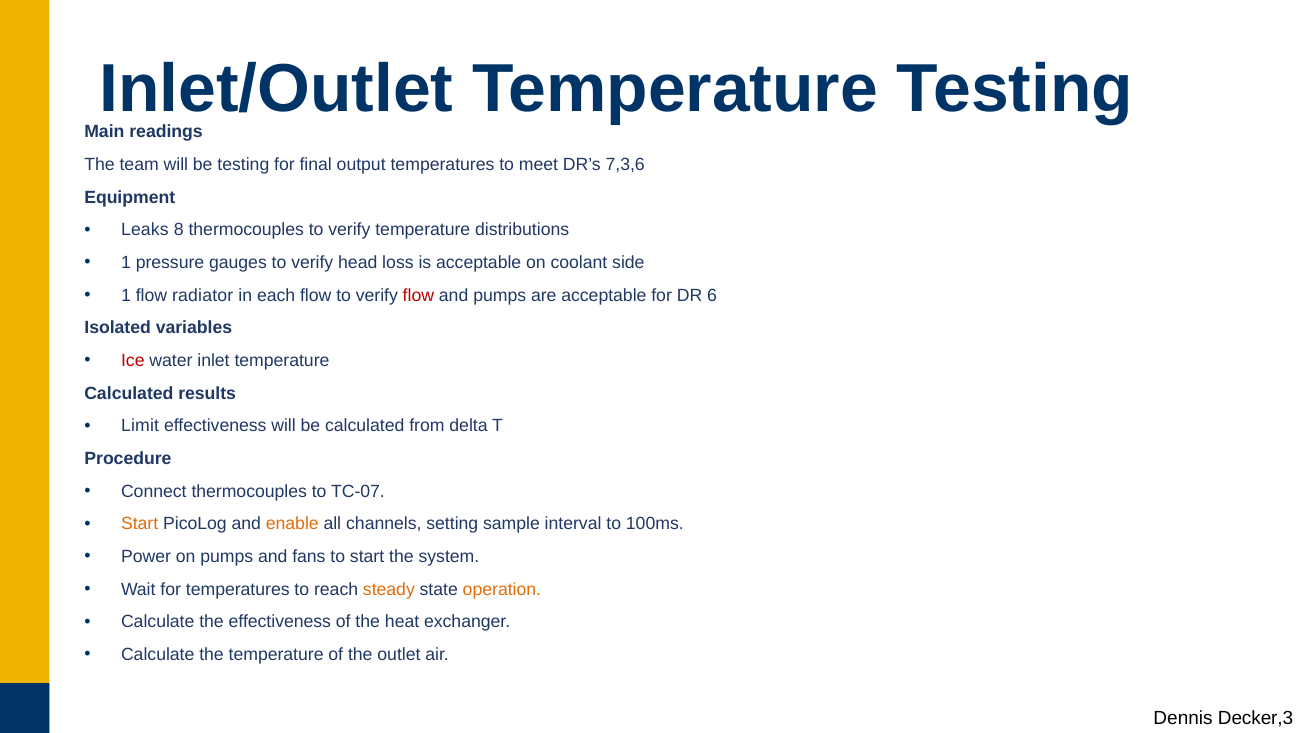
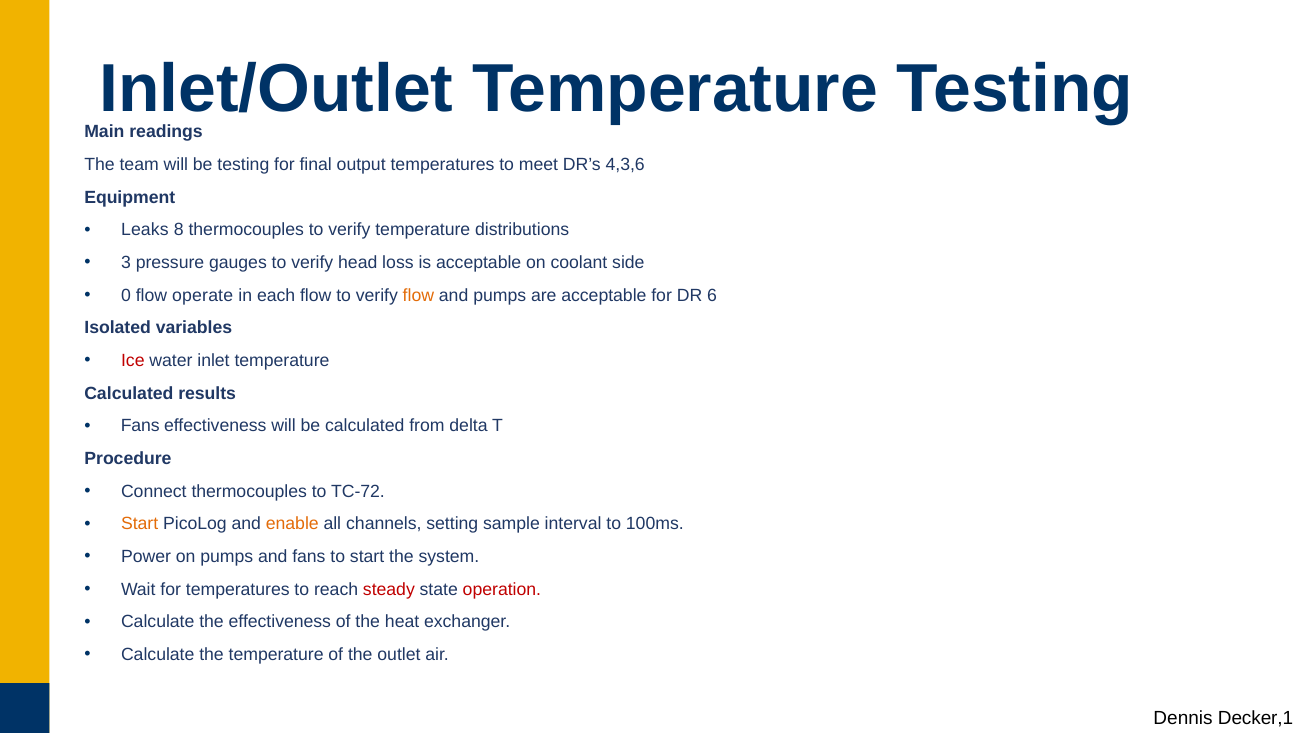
7,3,6: 7,3,6 -> 4,3,6 (625, 165)
1: 1 -> 3 (126, 263)
1: 1 -> 0 (126, 295)
radiator: radiator -> operate (203, 295)
flow colour: red -> orange (418, 295)
Limit: Limit -> Fans (140, 426)
TC-07: TC-07 -> TC-72 (358, 491)
steady colour: orange -> red (389, 589)
operation colour: orange -> red (502, 589)
Decker,3: Decker,3 -> Decker,1 (1256, 718)
